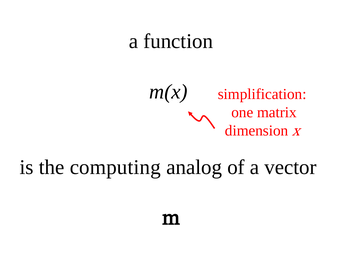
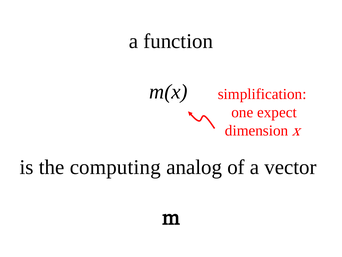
matrix: matrix -> expect (277, 112)
